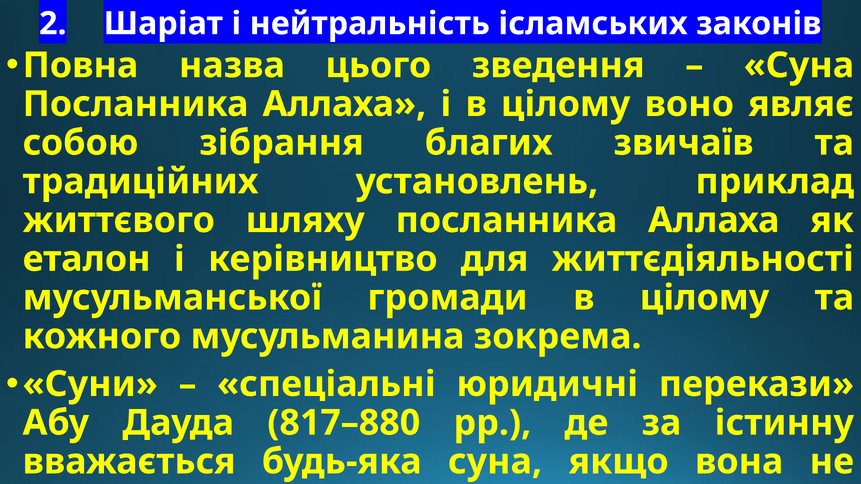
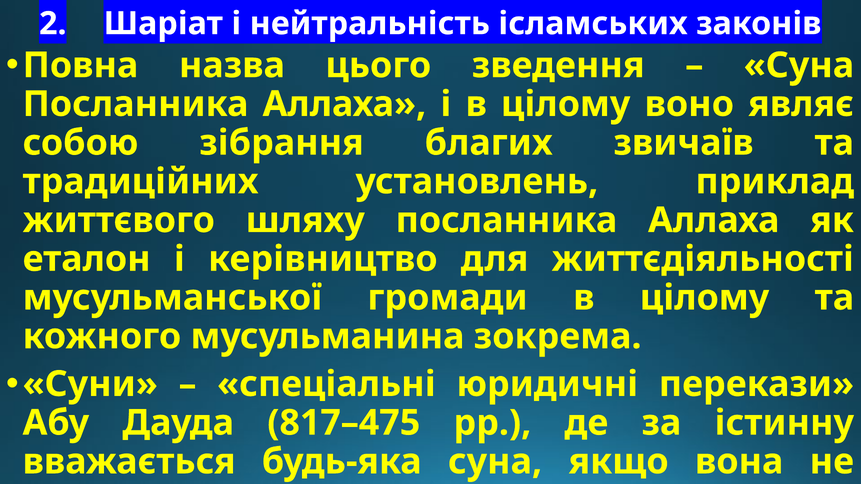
817–880: 817–880 -> 817–475 (344, 423)
